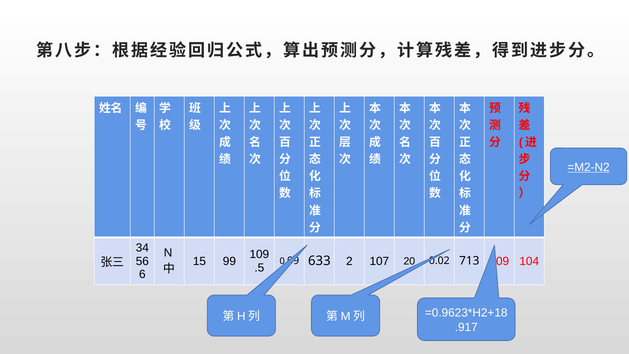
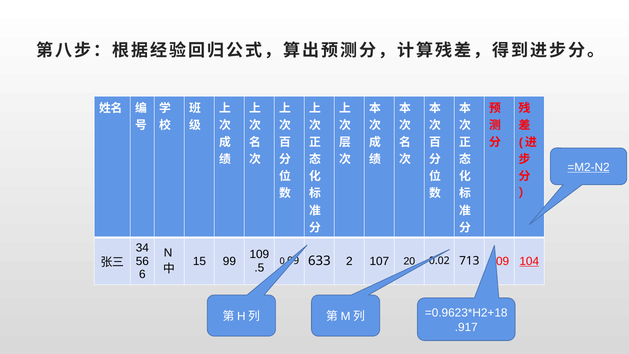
104 underline: none -> present (529, 261)
